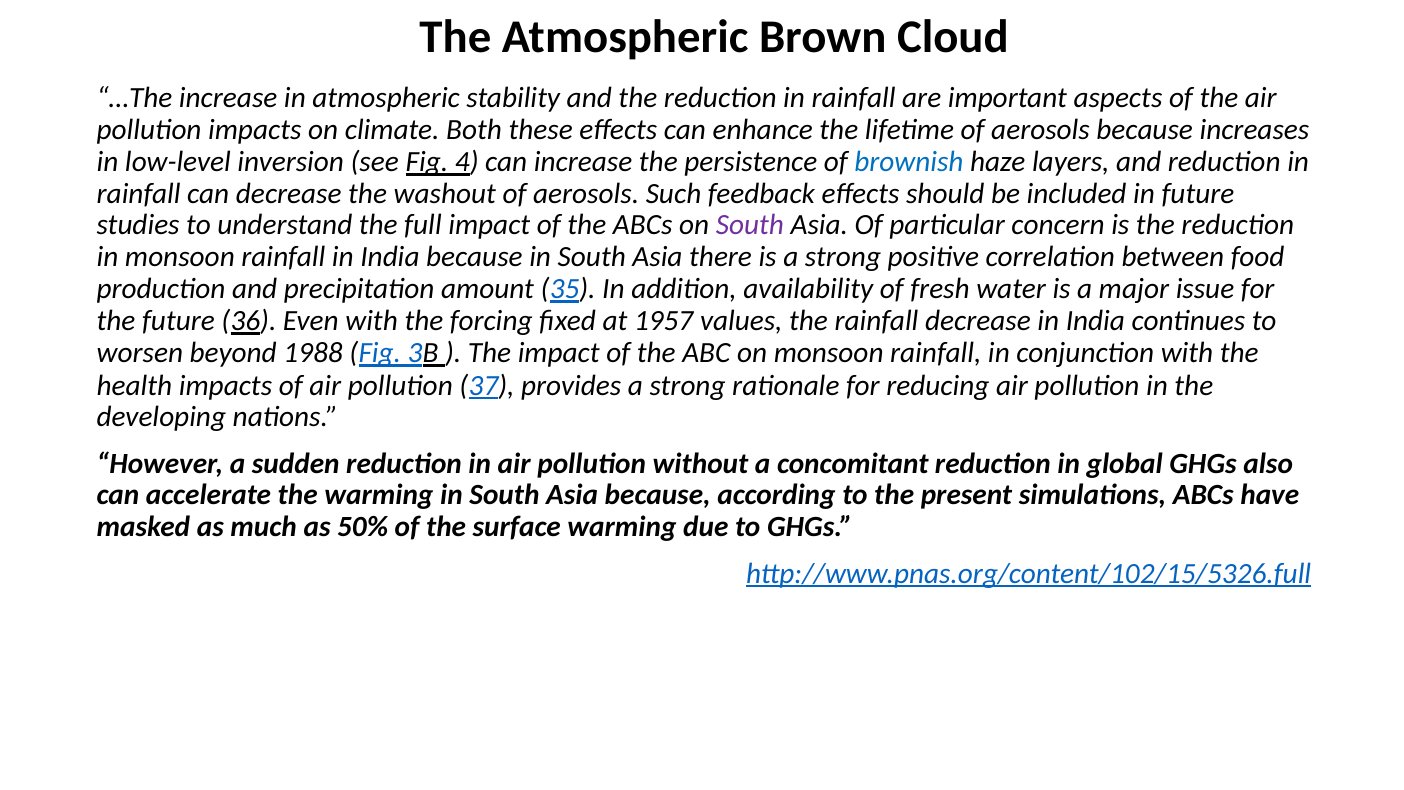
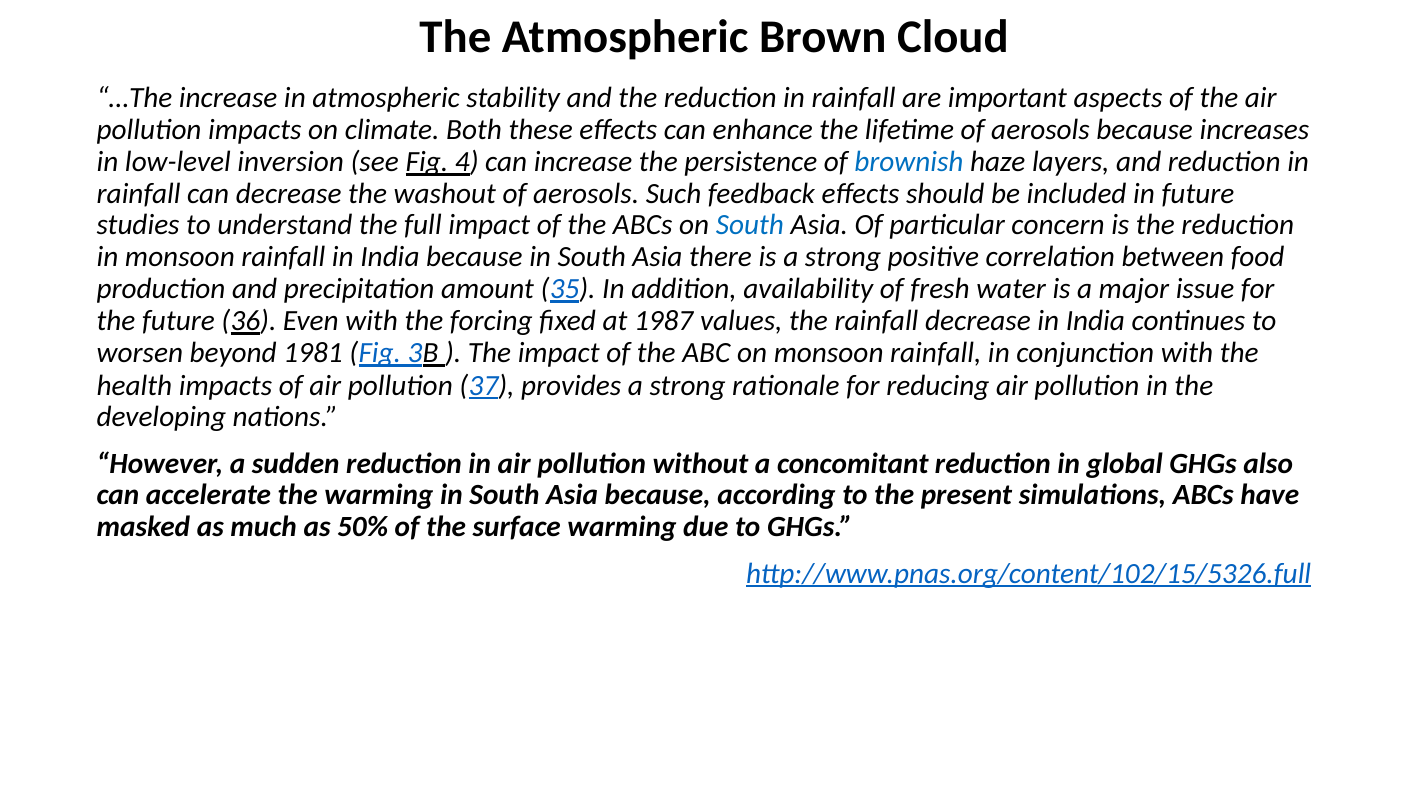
South colour: purple -> blue (750, 225)
1957: 1957 -> 1987 (664, 321)
1988: 1988 -> 1981 (313, 353)
